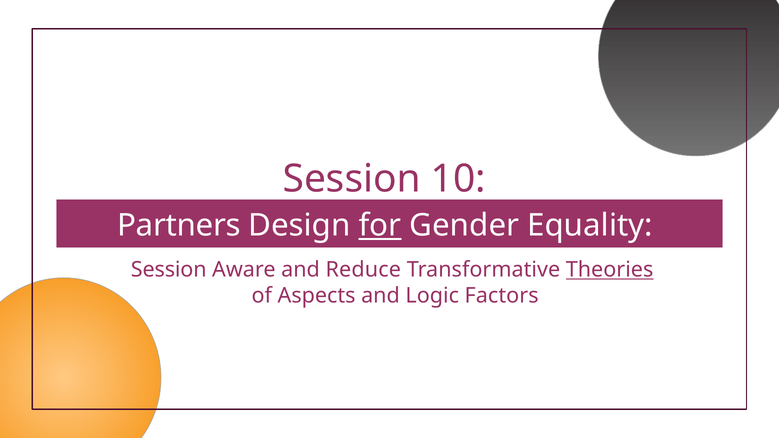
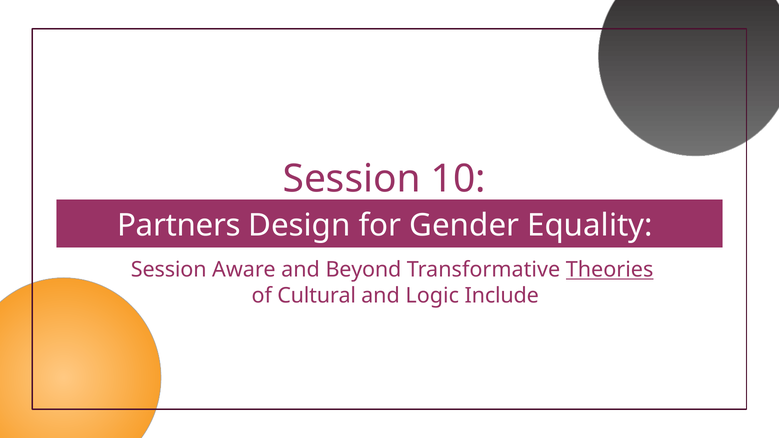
for underline: present -> none (380, 226)
Reduce: Reduce -> Beyond (363, 270)
Aspects: Aspects -> Cultural (317, 296)
Factors: Factors -> Include (502, 296)
